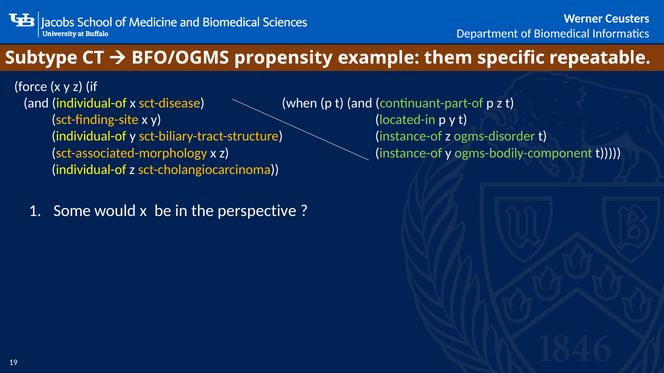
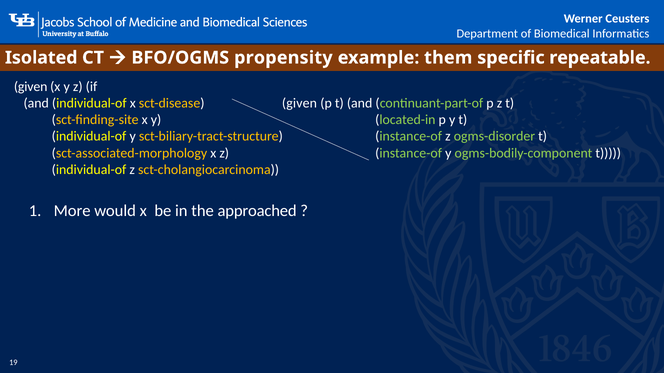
Subtype: Subtype -> Isolated (41, 58)
force: force -> given (31, 87)
sct-disease when: when -> given (299, 103)
Some: Some -> More (72, 211)
perspective: perspective -> approached (257, 211)
